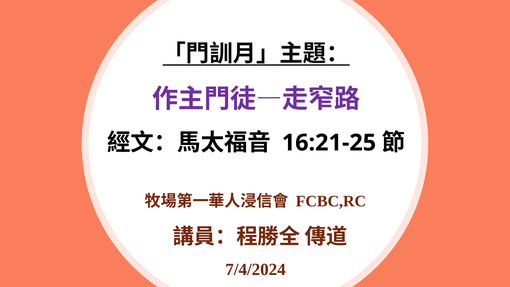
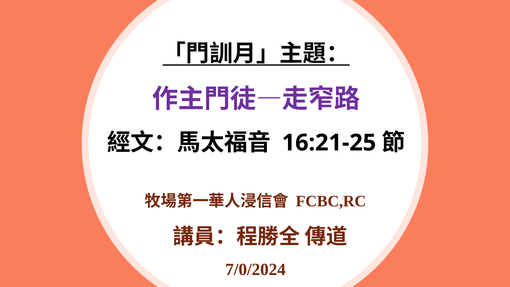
7/4/2024: 7/4/2024 -> 7/0/2024 (256, 270)
